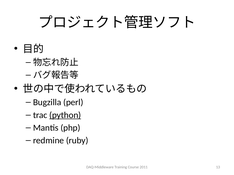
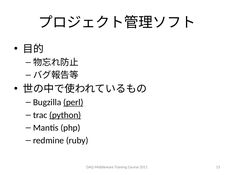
perl underline: none -> present (73, 103)
